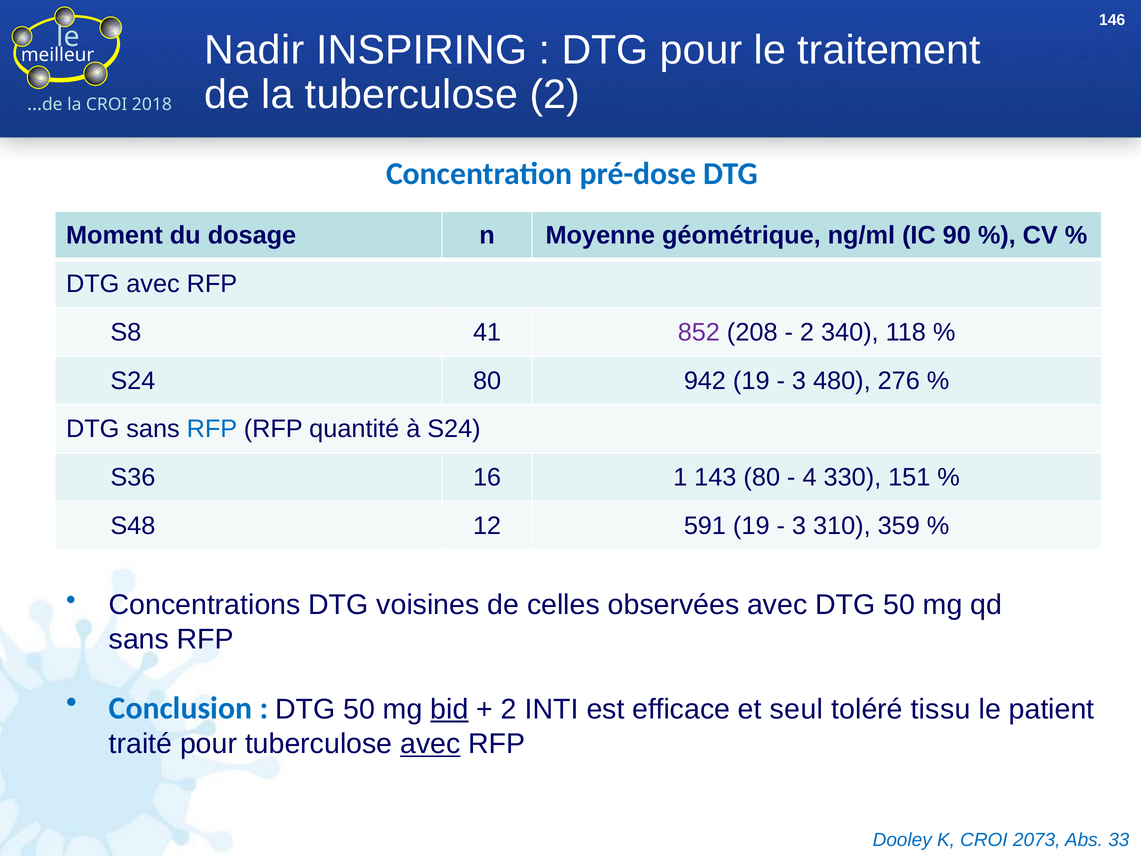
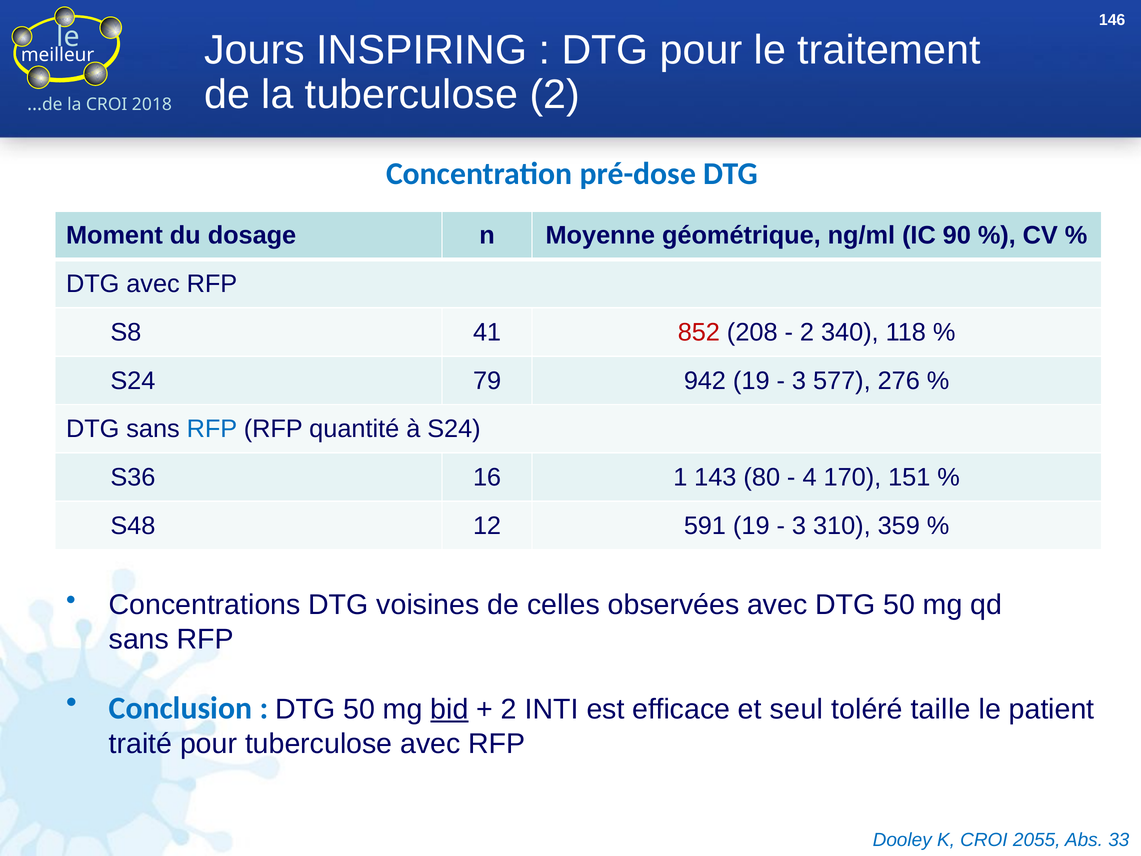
Nadir: Nadir -> Jours (255, 50)
852 colour: purple -> red (699, 332)
S24 80: 80 -> 79 (487, 381)
480: 480 -> 577 (842, 381)
330: 330 -> 170 (852, 477)
tissu: tissu -> taille (941, 709)
avec underline: present -> none (430, 744)
2073: 2073 -> 2055 (1037, 840)
